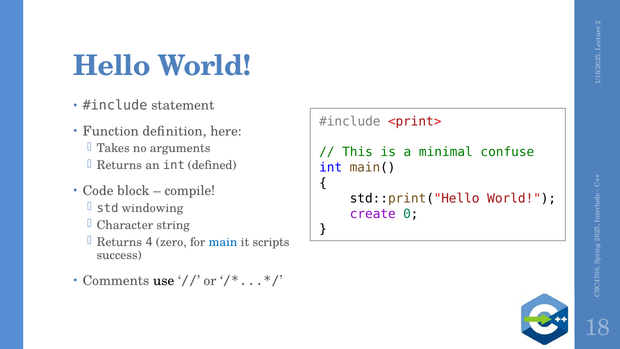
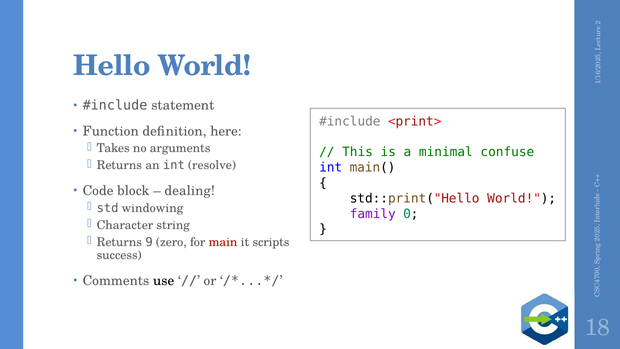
defined: defined -> resolve (212, 165)
compile: compile -> dealing (190, 191)
create: create -> family (373, 214)
Returns 4: 4 -> 9 (149, 242)
main colour: blue -> red (223, 242)
